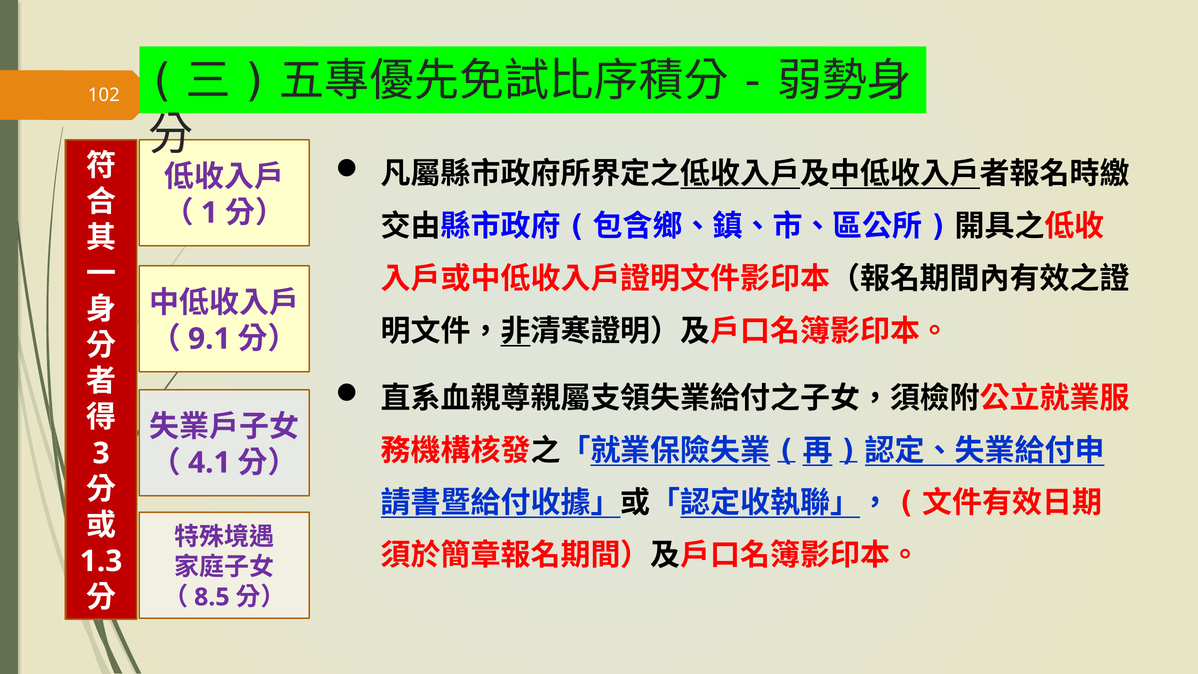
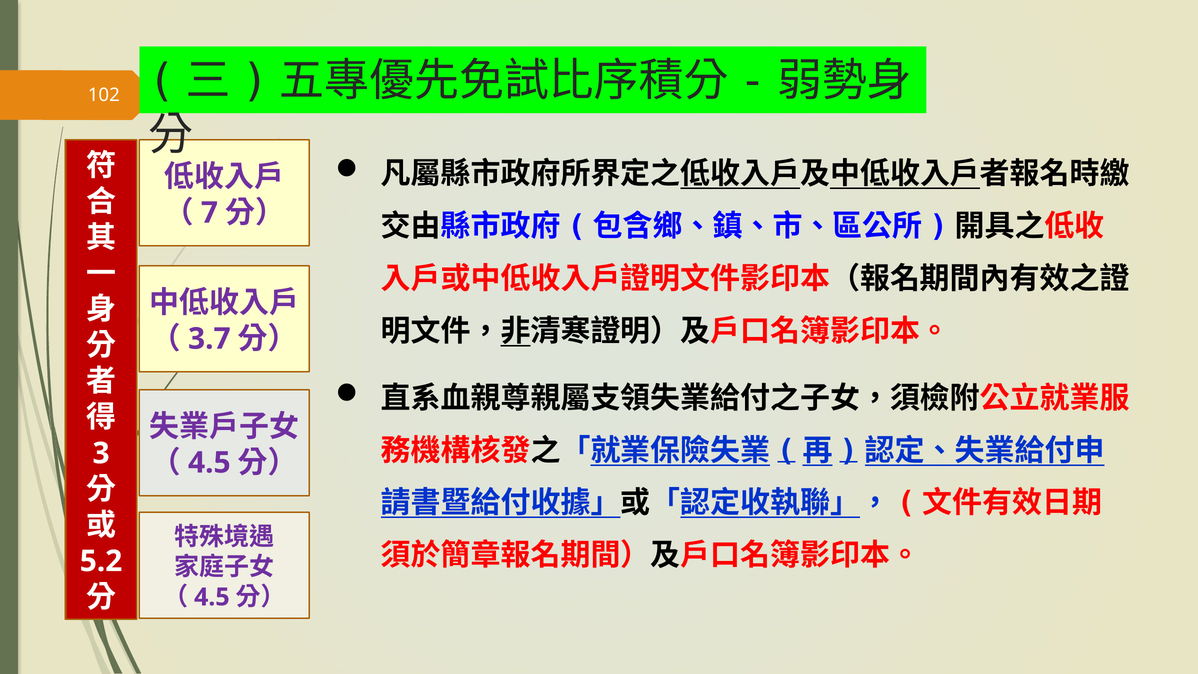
1: 1 -> 7 (209, 213)
9.1: 9.1 -> 3.7 (209, 339)
4.1: 4.1 -> 4.5 (209, 463)
1.3: 1.3 -> 5.2 (101, 561)
8.5: 8.5 -> 4.5 (212, 597)
